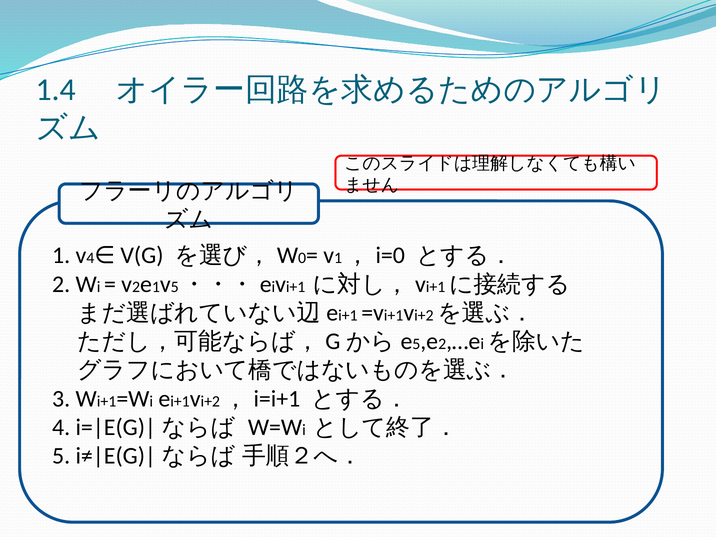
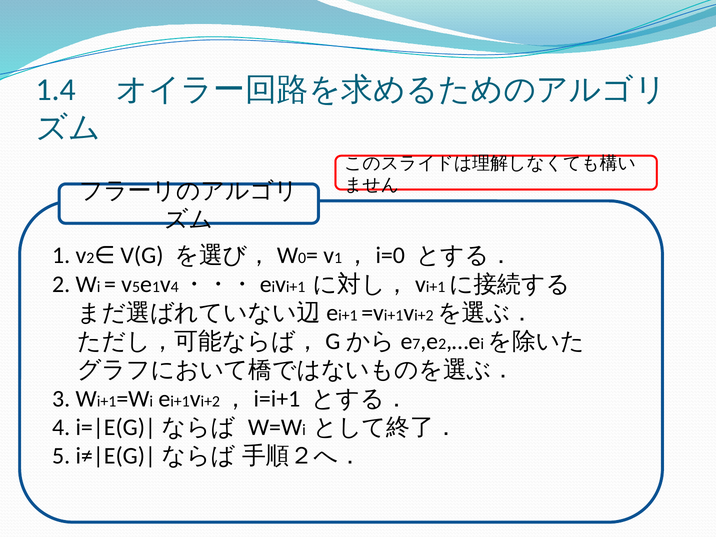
4: 4 -> 2 (90, 258)
2: 2 -> 5 (136, 287)
5: 5 -> 4 (175, 287)
5: 5 -> 7 (416, 344)
